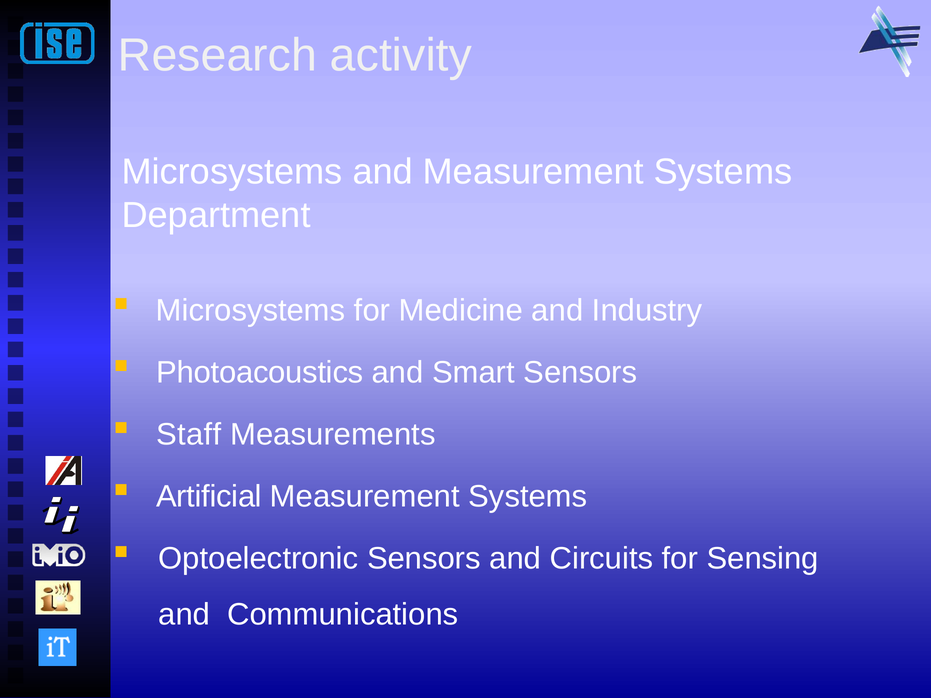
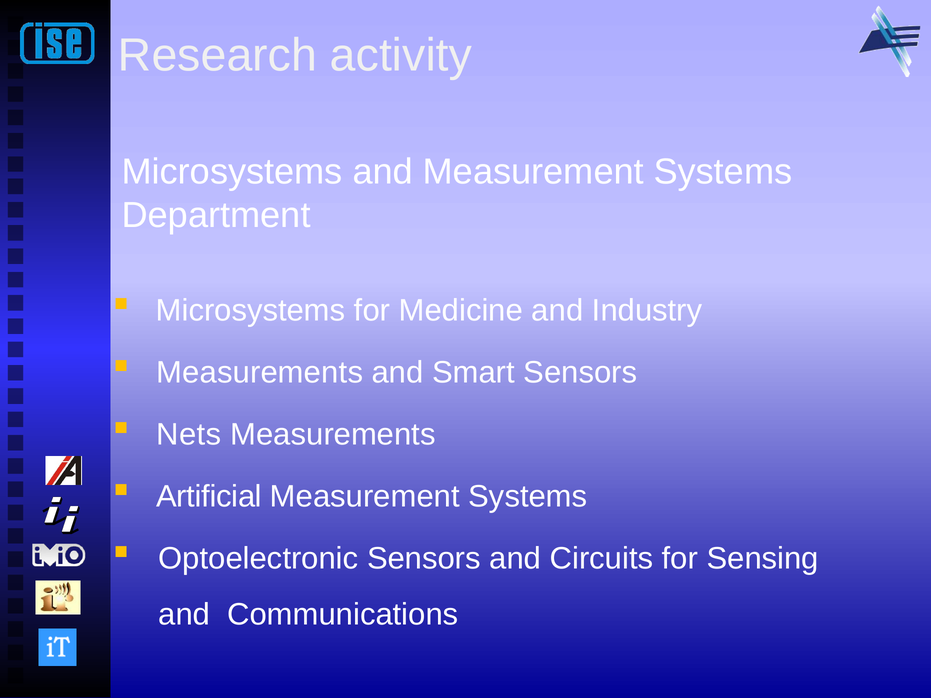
Photoacoustics: Photoacoustics -> Measurements (260, 373)
Staff: Staff -> Nets (189, 435)
